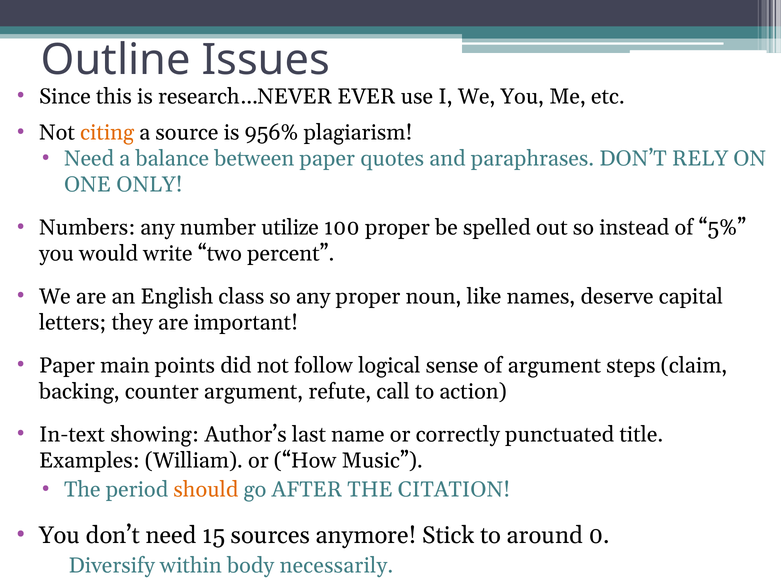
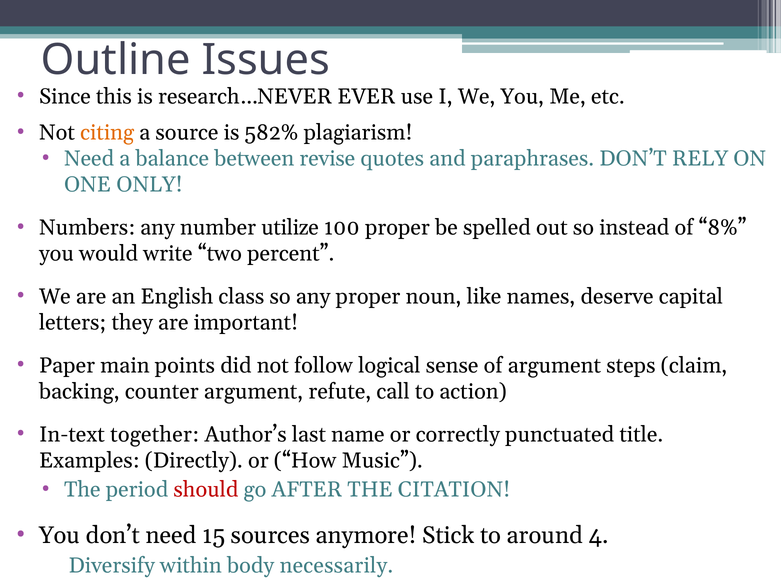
956%: 956% -> 582% (272, 133)
between paper: paper -> revise (327, 159)
5%: 5% -> 8% (723, 228)
showing: showing -> together (155, 435)
William: William -> Directly (194, 461)
should colour: orange -> red (206, 490)
0: 0 -> 4 (599, 536)
